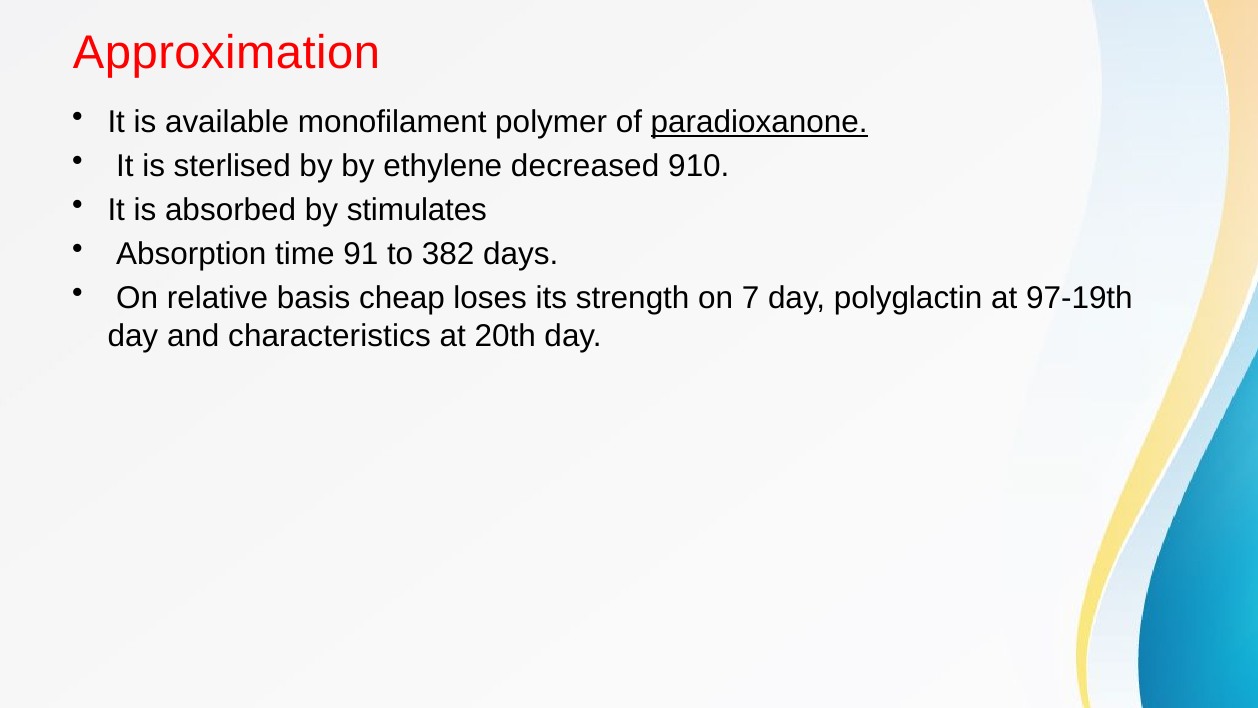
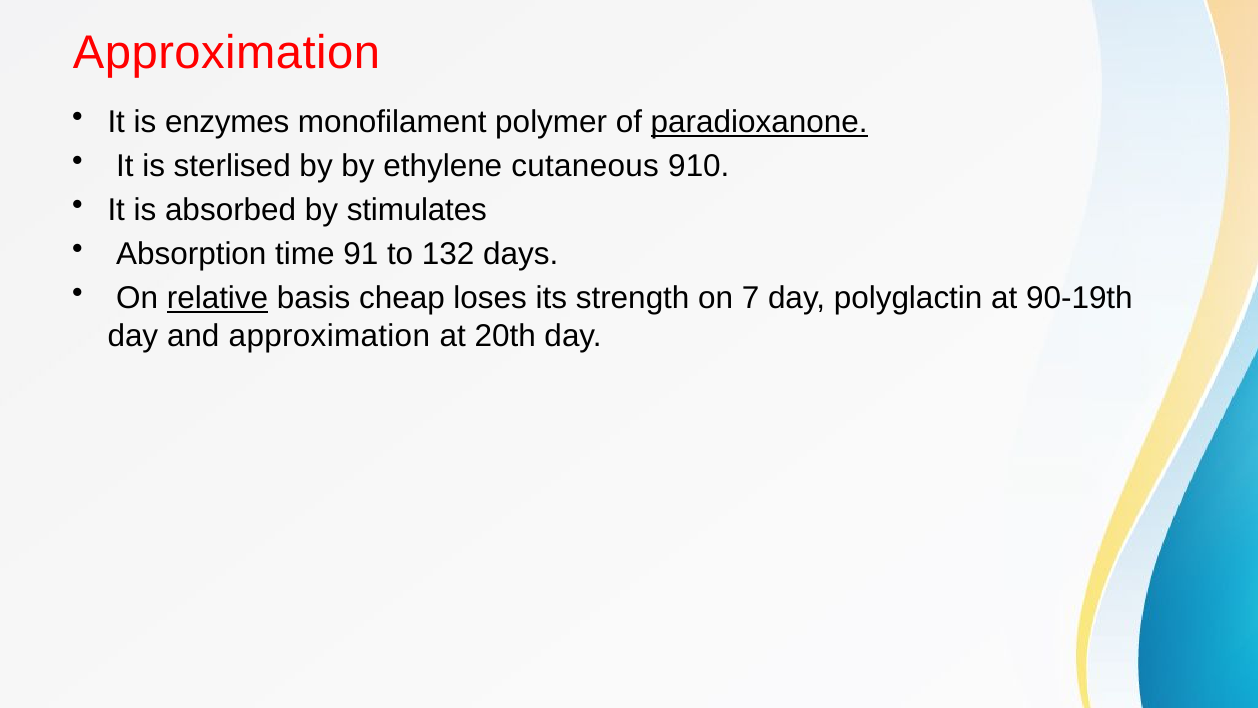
available: available -> enzymes (227, 122)
decreased: decreased -> cutaneous (585, 166)
382: 382 -> 132 (448, 254)
relative underline: none -> present (218, 298)
97-19th: 97-19th -> 90-19th (1079, 298)
and characteristics: characteristics -> approximation (329, 336)
